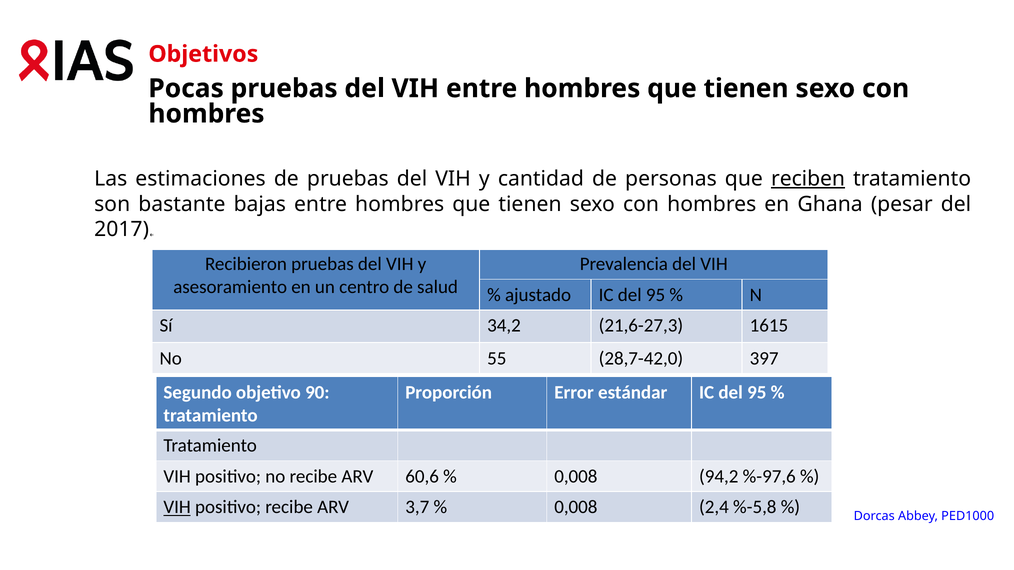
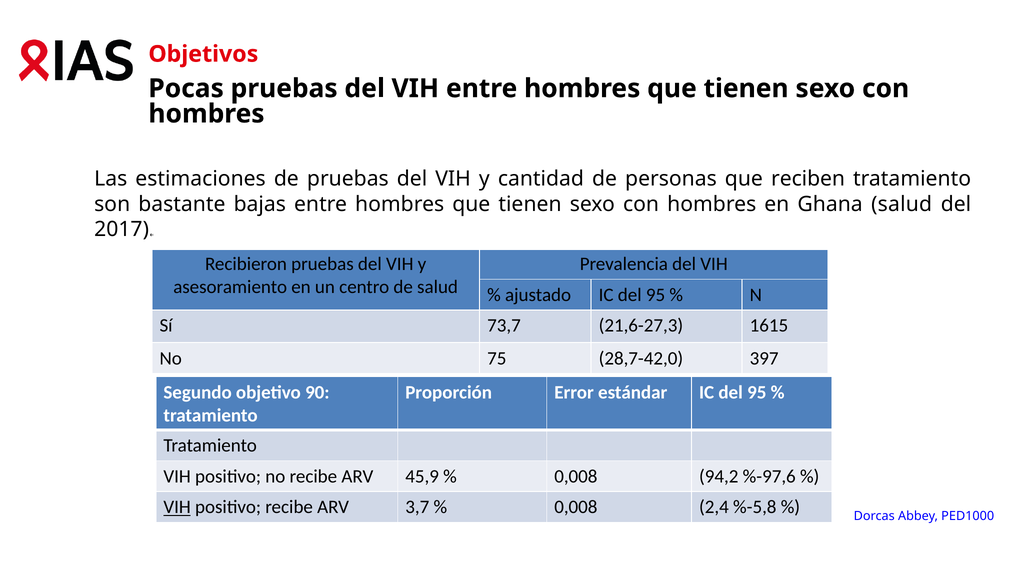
reciben underline: present -> none (808, 179)
Ghana pesar: pesar -> salud (902, 204)
34,2: 34,2 -> 73,7 (504, 326)
55: 55 -> 75 (497, 359)
60,6: 60,6 -> 45,9 (422, 477)
